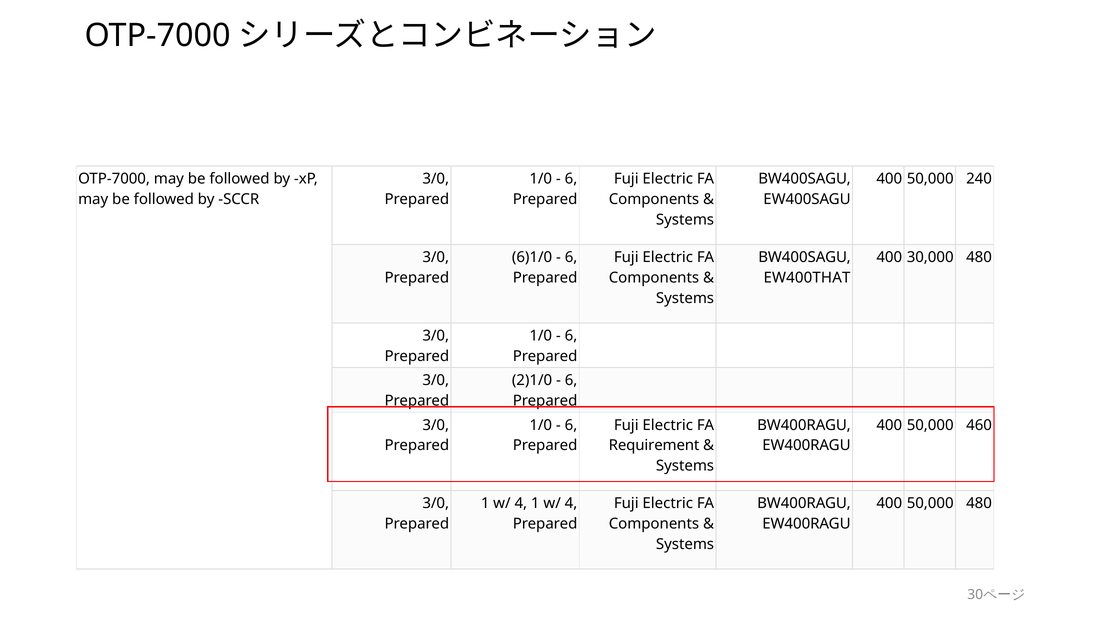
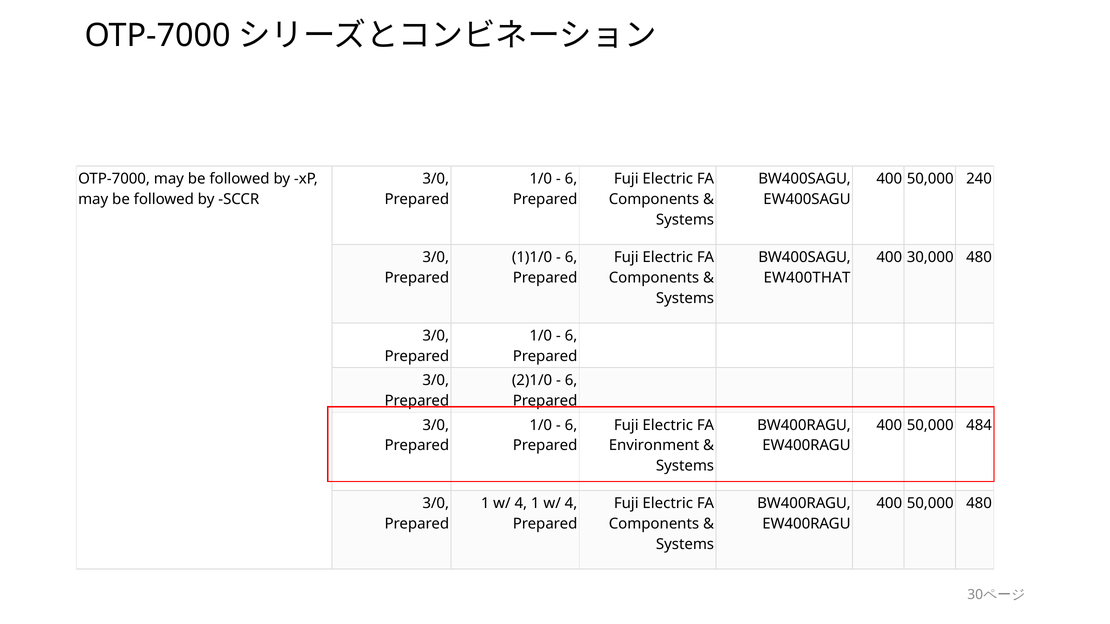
6)1/0: 6)1/0 -> 1)1/0 (532, 258)
460: 460 -> 484 (979, 425)
Requirement: Requirement -> Environment (654, 446)
